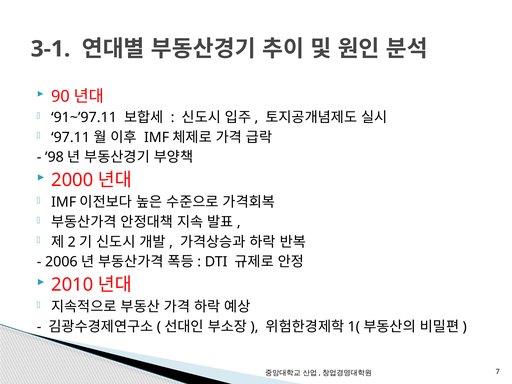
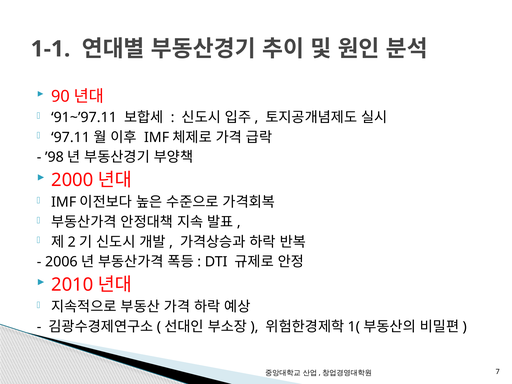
3-1: 3-1 -> 1-1 (50, 49)
